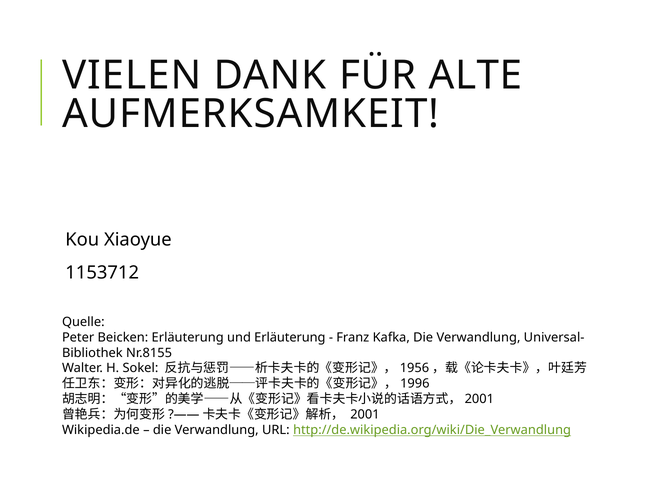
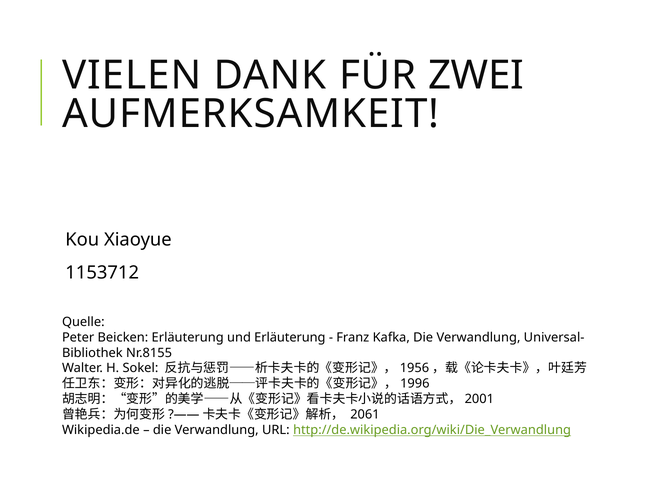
ALTE: ALTE -> ZWEI (476, 75)
2001: 2001 -> 2061 (365, 415)
